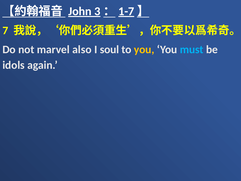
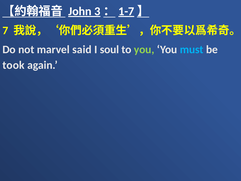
also: also -> said (82, 49)
you colour: yellow -> light green (144, 49)
idols: idols -> took (14, 65)
